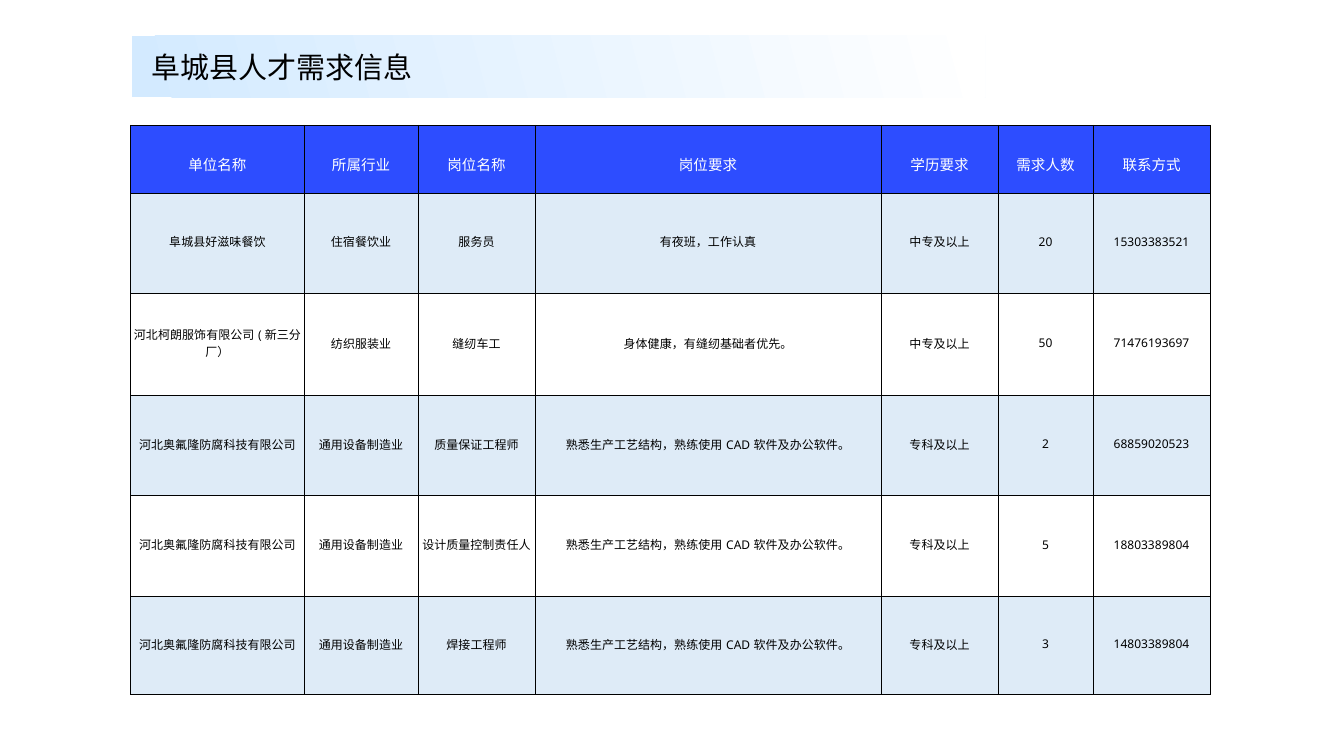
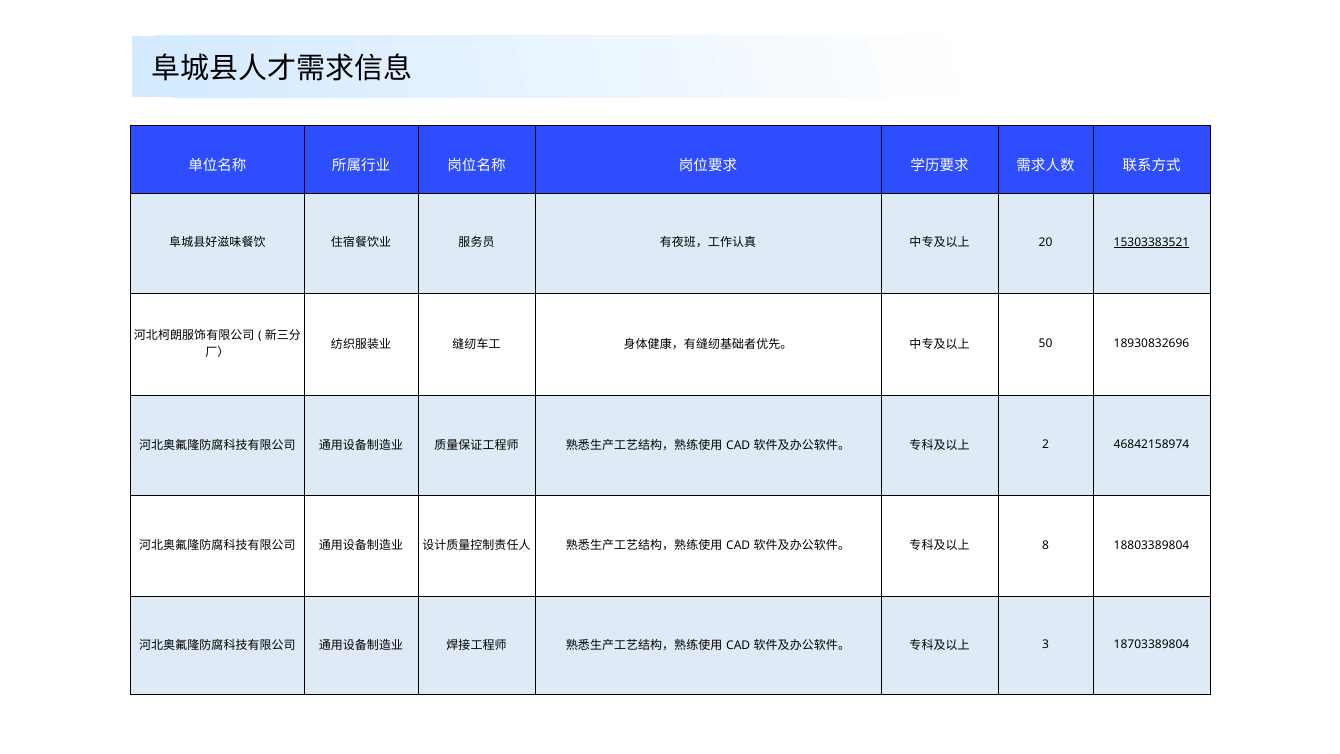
15303383521 underline: none -> present (1151, 242)
71476193697: 71476193697 -> 18930832696 (1151, 343)
68859020523: 68859020523 -> 46842158974 (1151, 445)
5: 5 -> 8 (1046, 545)
14803389804: 14803389804 -> 18703389804 (1151, 644)
